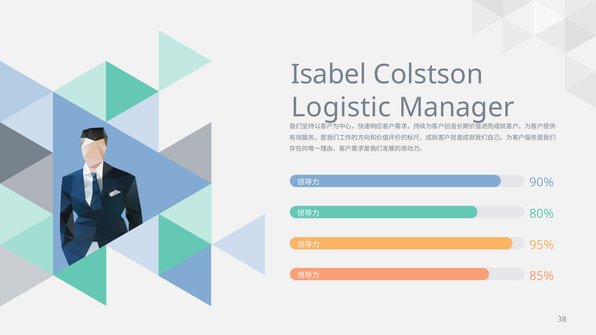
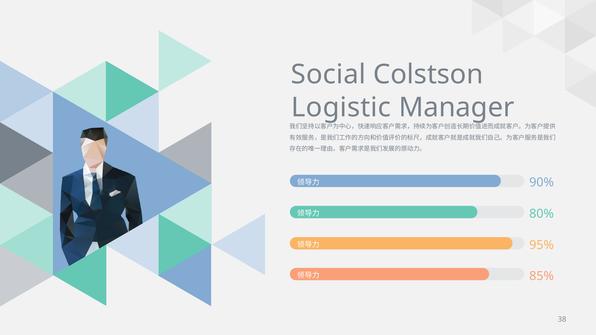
Isabel: Isabel -> Social (328, 75)
